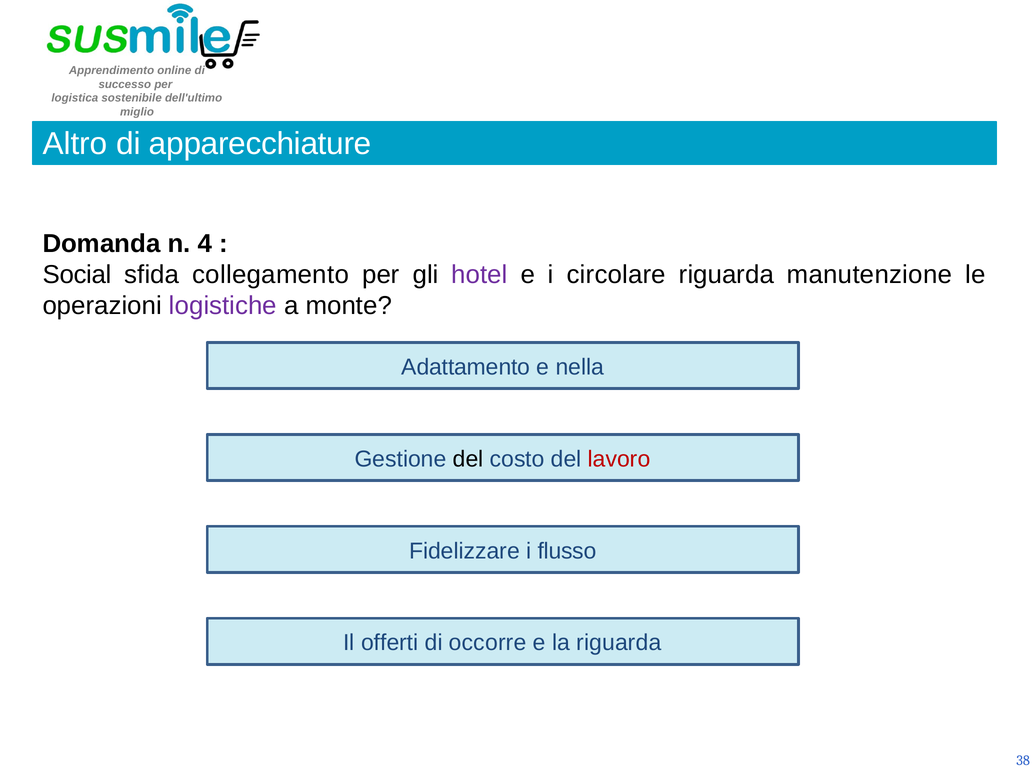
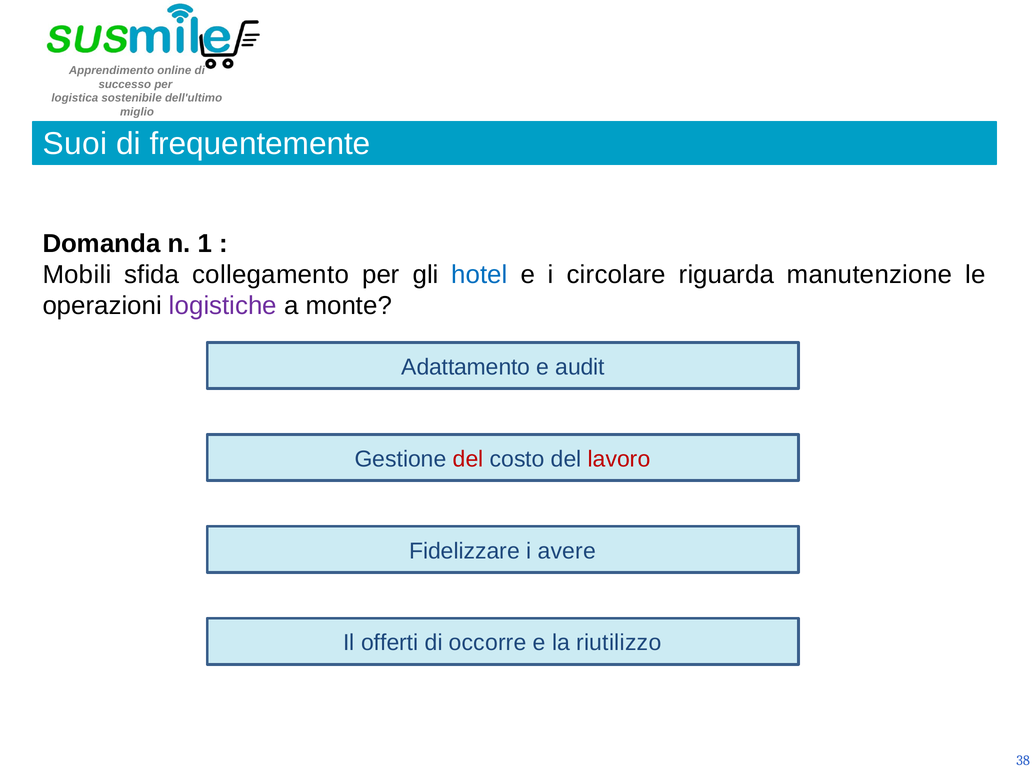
Altro: Altro -> Suoi (75, 144)
apparecchiature: apparecchiature -> frequentemente (260, 144)
4: 4 -> 1 (205, 244)
Social: Social -> Mobili (77, 275)
hotel colour: purple -> blue (480, 275)
nella: nella -> audit (580, 367)
del colour: black -> red (468, 459)
flusso: flusso -> avere (567, 551)
la riguarda: riguarda -> riutilizzo (619, 643)
